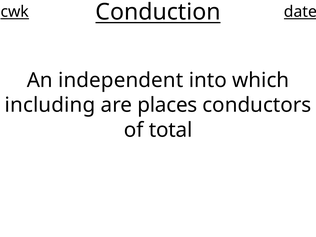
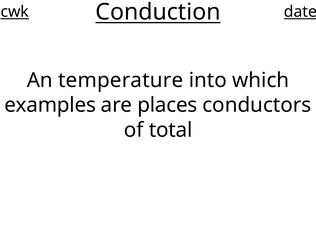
independent: independent -> temperature (121, 80)
including: including -> examples (50, 105)
